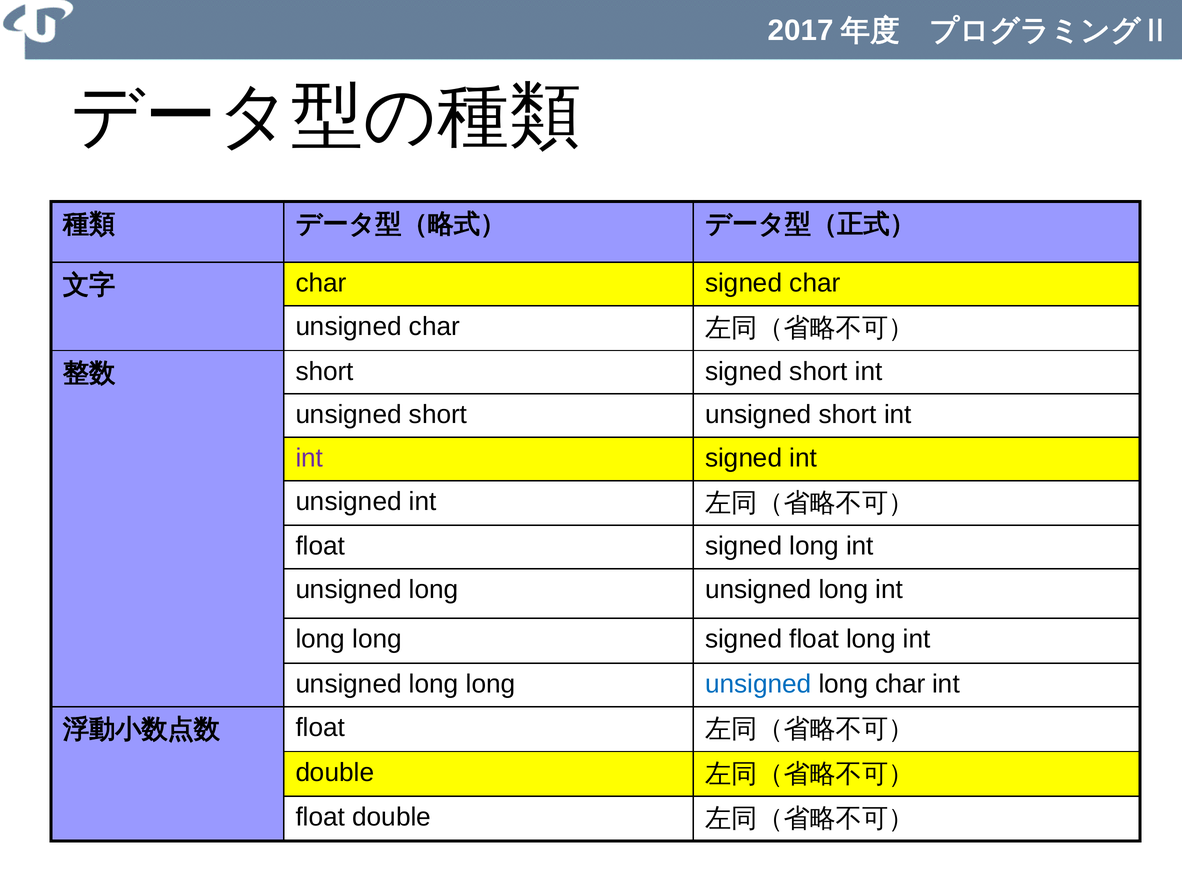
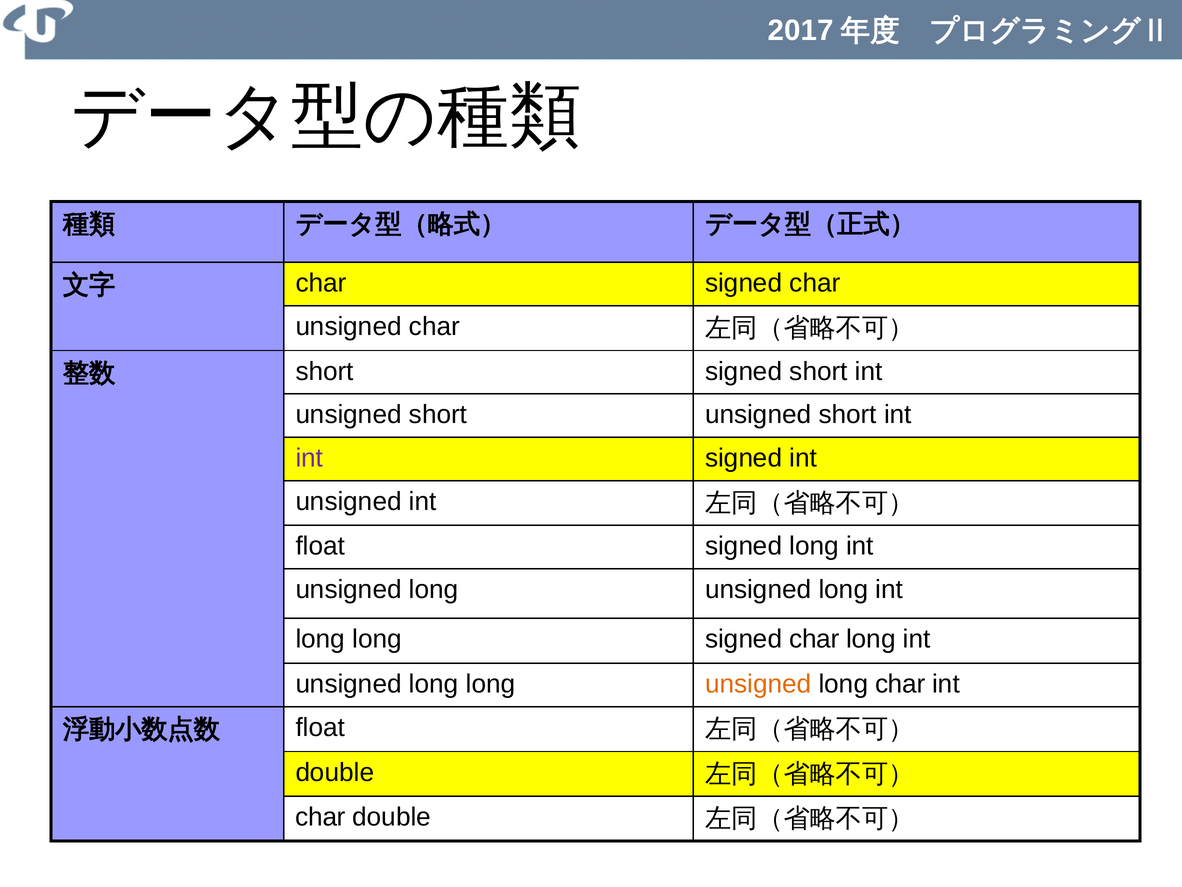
long signed float: float -> char (814, 639)
unsigned colour: blue -> orange (758, 684)
float: float -> char (320, 817)
